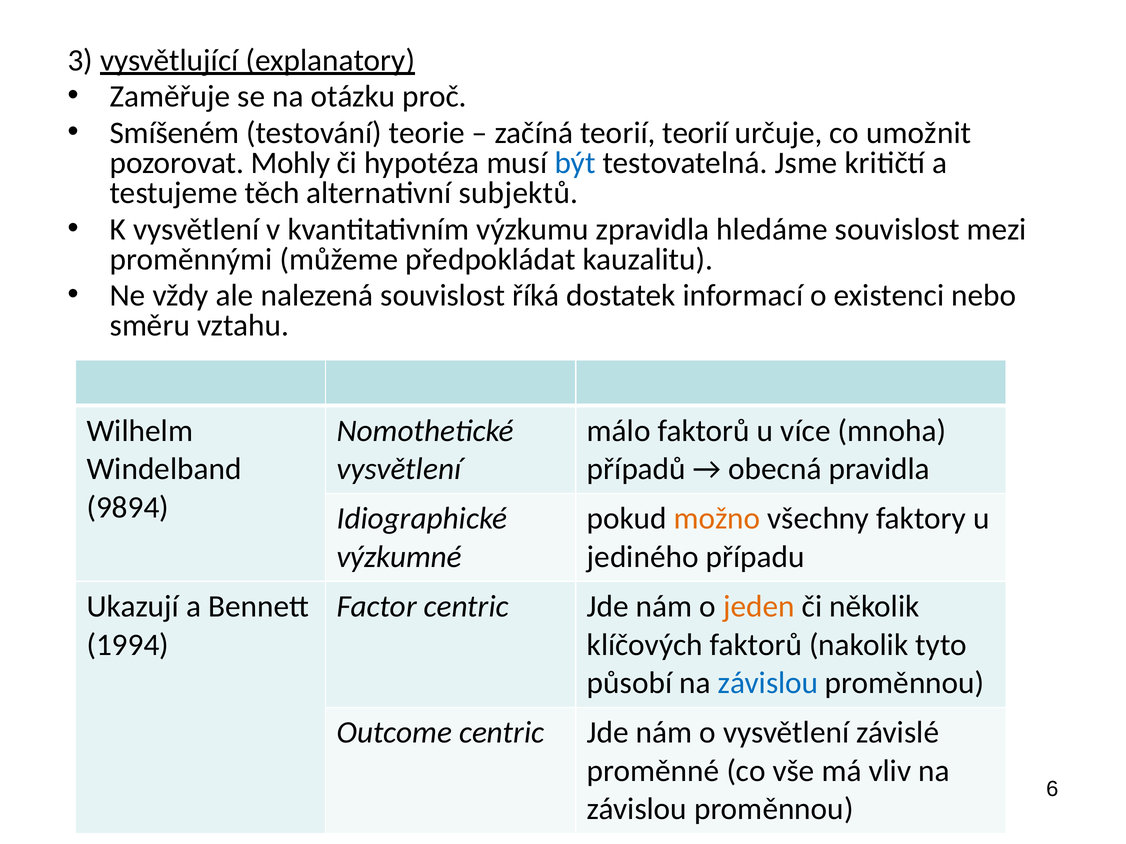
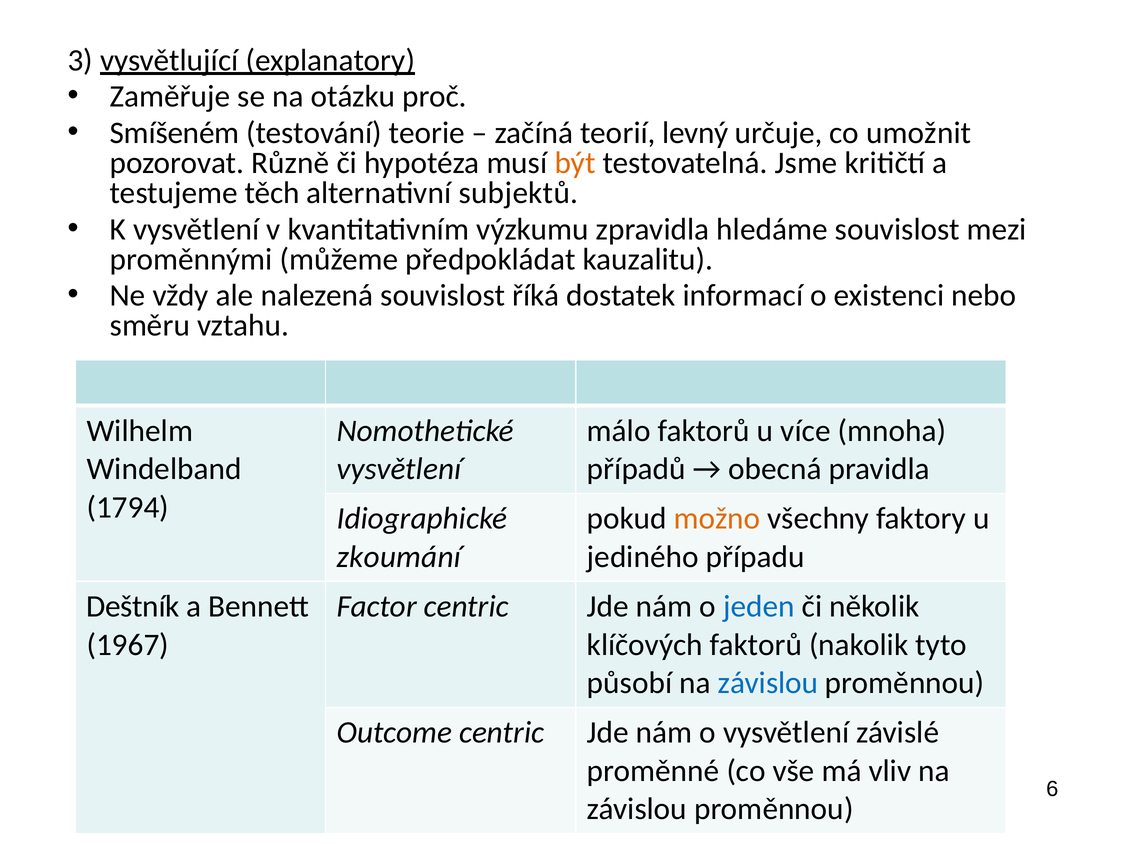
teorií teorií: teorií -> levný (695, 133)
Mohly: Mohly -> Různě (290, 163)
být colour: blue -> orange (575, 163)
9894: 9894 -> 1794 (128, 508)
výzkumné: výzkumné -> zkoumání (399, 557)
Ukazují: Ukazují -> Deštník (133, 607)
jeden colour: orange -> blue (759, 607)
1994: 1994 -> 1967 (128, 645)
